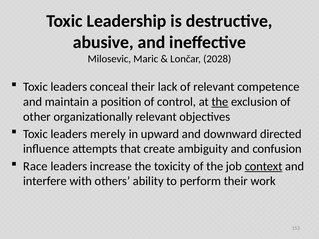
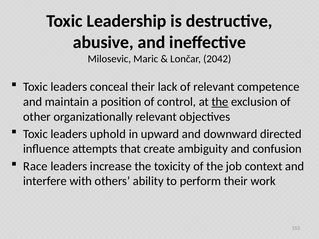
2028: 2028 -> 2042 (217, 59)
merely: merely -> uphold (108, 134)
context underline: present -> none (264, 166)
